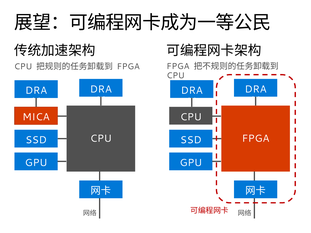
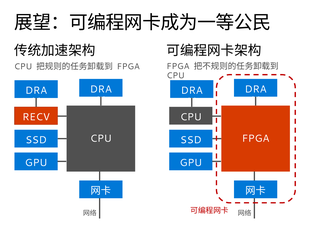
MICA: MICA -> RECV (36, 117)
